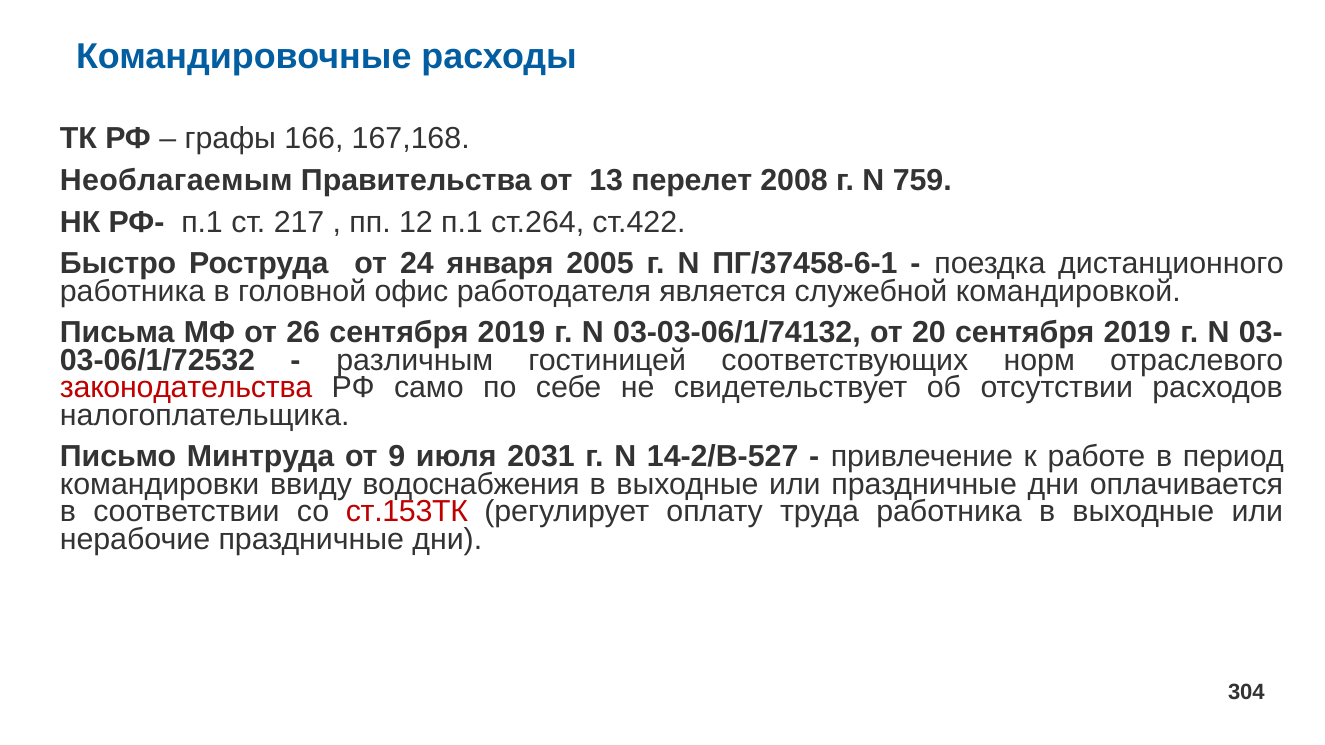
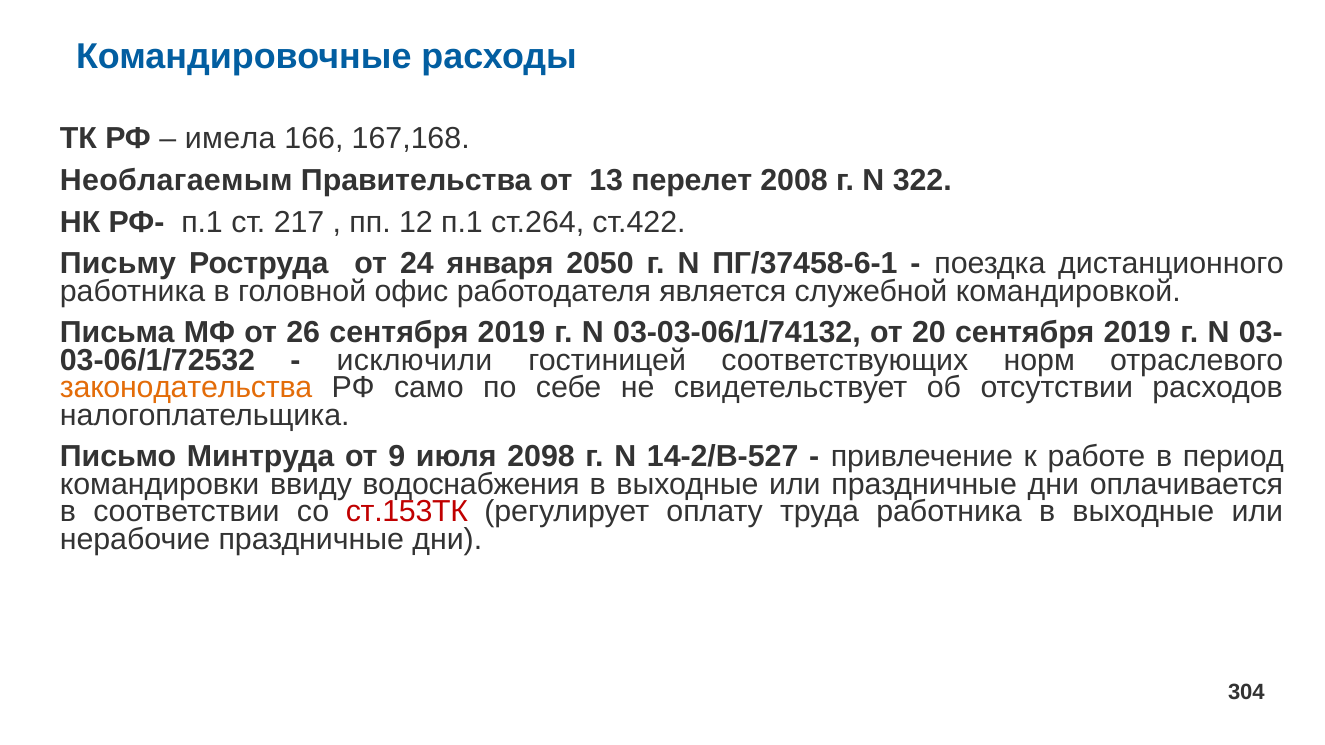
графы: графы -> имела (230, 139)
759: 759 -> 322 (922, 181)
Быстро: Быстро -> Письму (118, 264)
2005: 2005 -> 2050 (600, 264)
различным: различным -> исключили (415, 360)
законодательства colour: red -> orange (186, 388)
2031: 2031 -> 2098 (541, 457)
